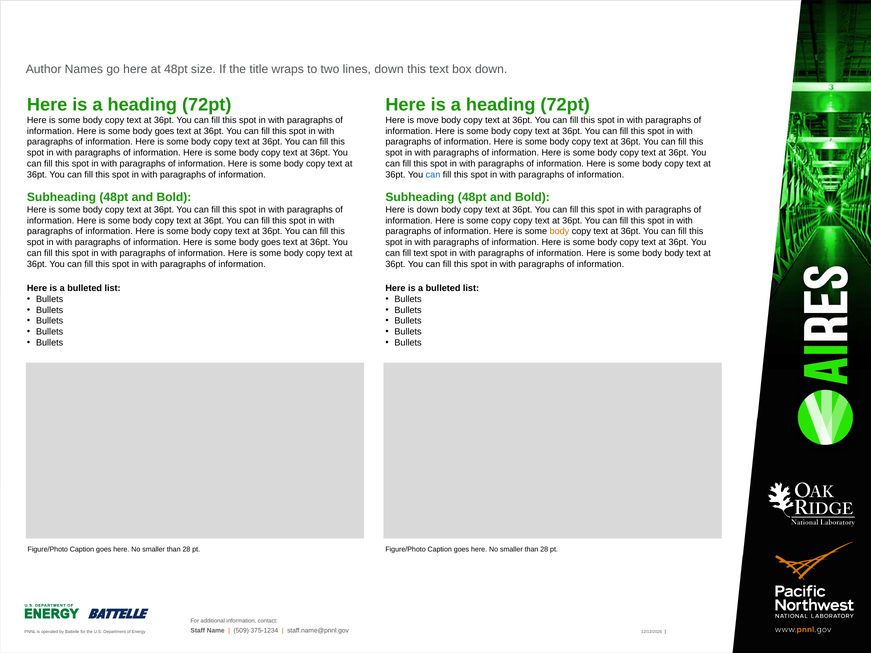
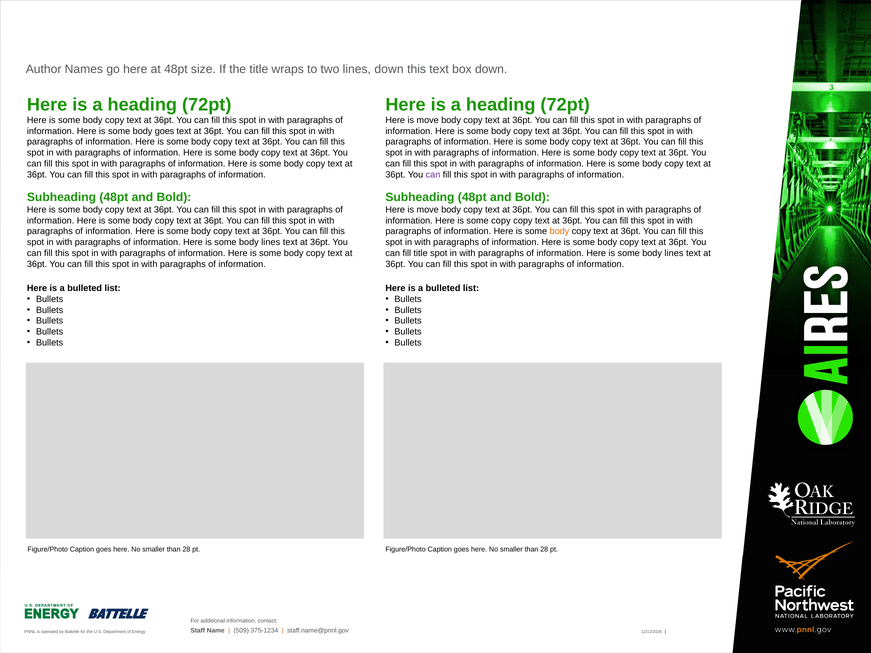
can colour: blue -> purple (433, 175)
down: down -> move (428, 210)
goes: goes -> lines (271, 242)
fill text: text -> title (421, 253)
body: body -> lines (674, 253)
